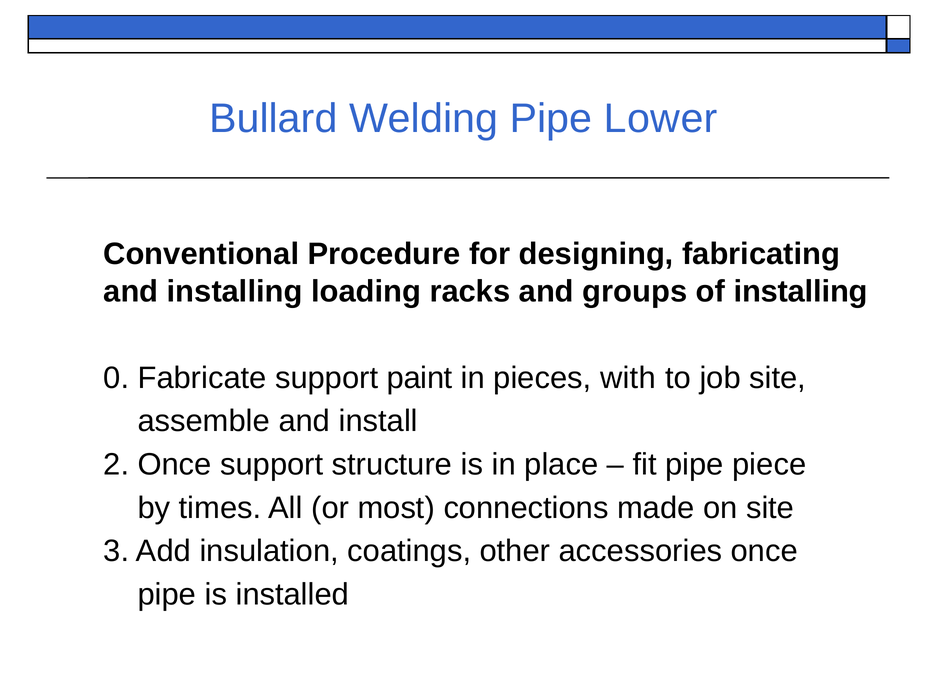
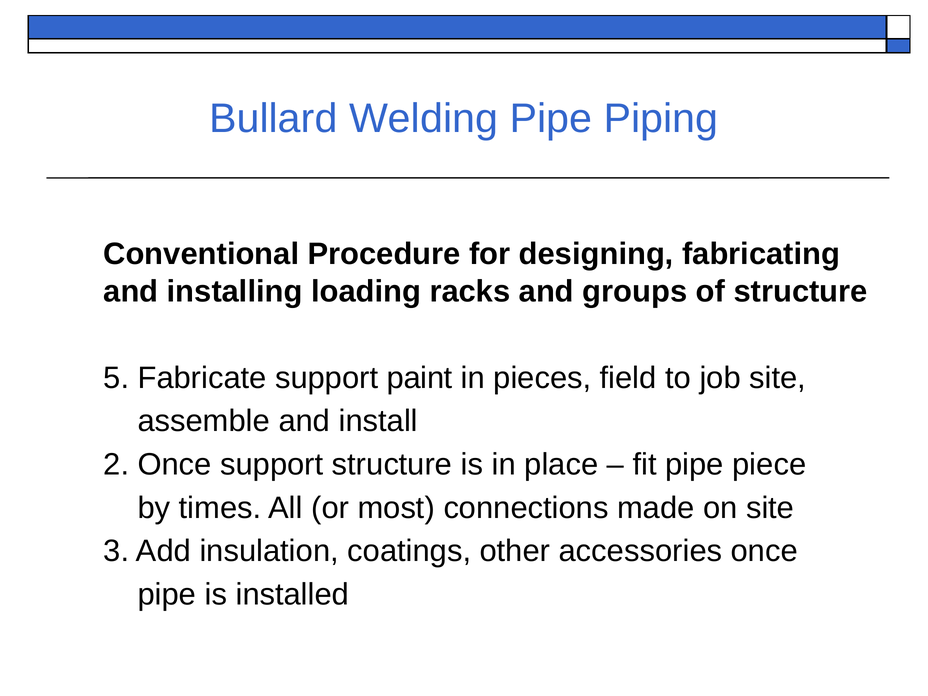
Lower: Lower -> Piping (661, 119)
of installing: installing -> structure (801, 291)
0: 0 -> 5 (116, 378)
with: with -> field (628, 378)
